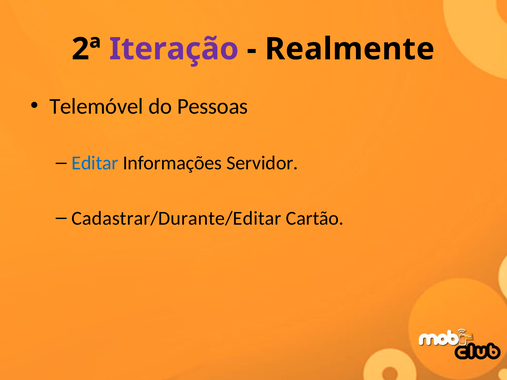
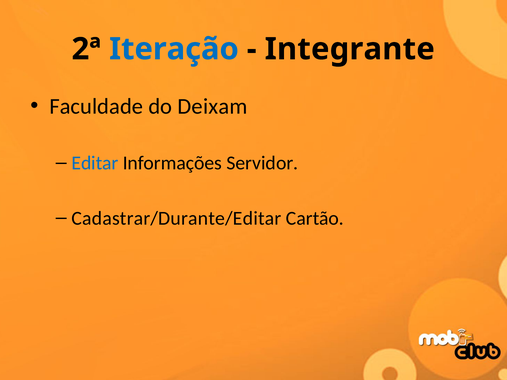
Iteração colour: purple -> blue (174, 49)
Realmente: Realmente -> Integrante (350, 49)
Telemóvel: Telemóvel -> Faculdade (96, 106)
Pessoas: Pessoas -> Deixam (212, 106)
